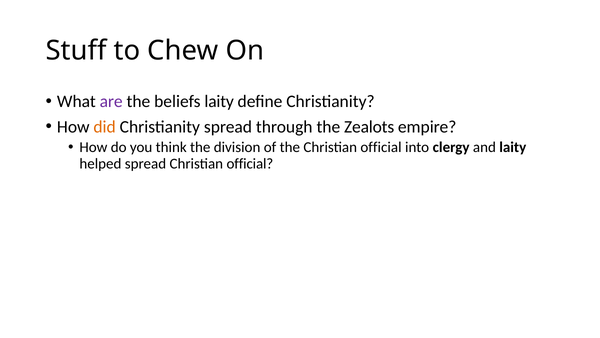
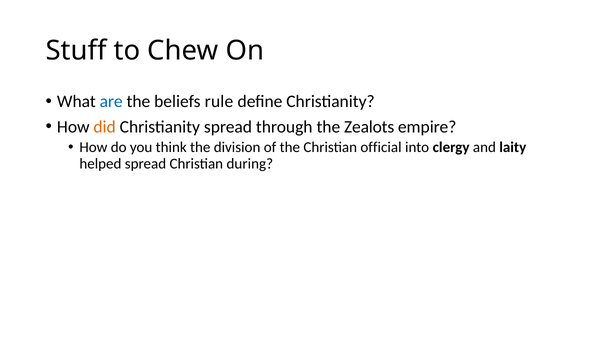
are colour: purple -> blue (111, 101)
beliefs laity: laity -> rule (219, 101)
spread Christian official: official -> during (250, 163)
